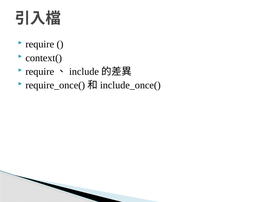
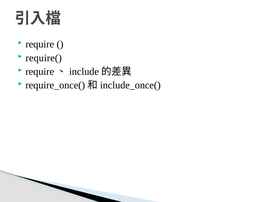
context(: context( -> require( (44, 58)
